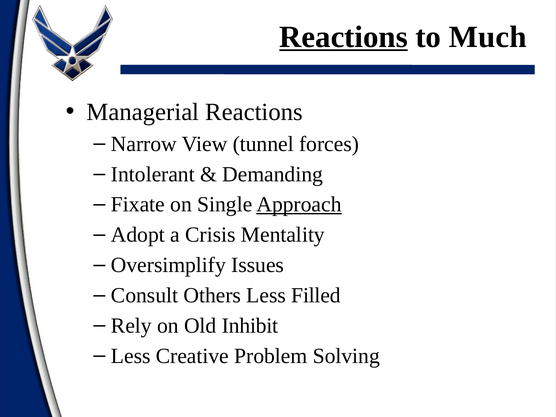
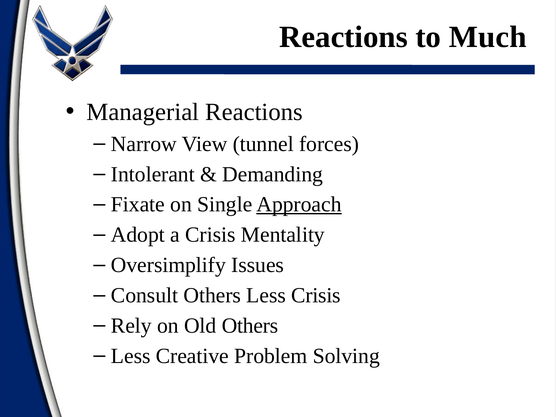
Reactions underline: present -> none (344, 37)
Less Filled: Filled -> Crisis (316, 295)
Old Inhibit: Inhibit -> Others (250, 326)
